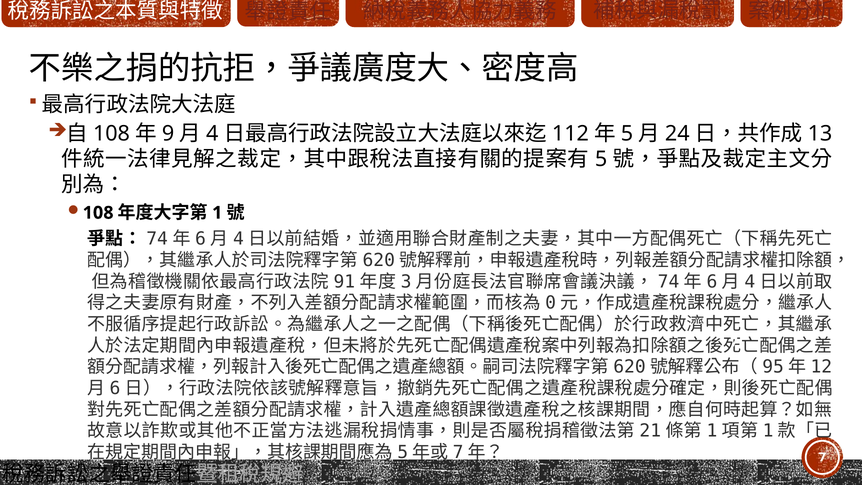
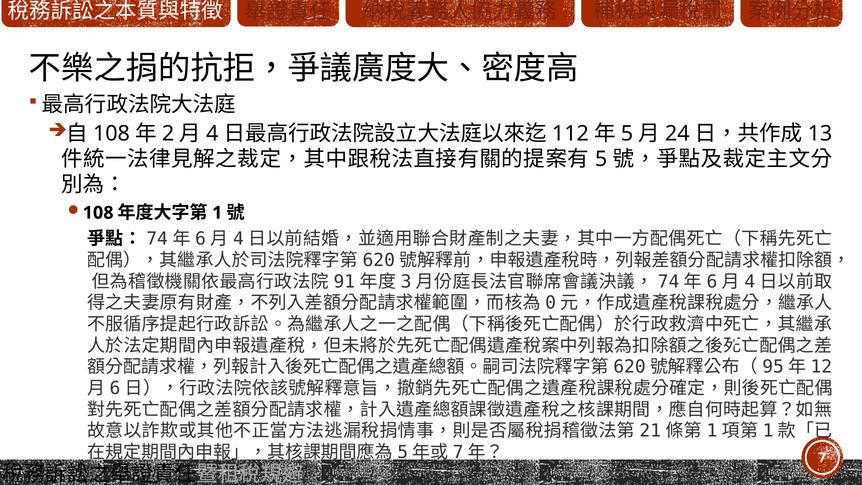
9: 9 -> 2 (168, 134)
